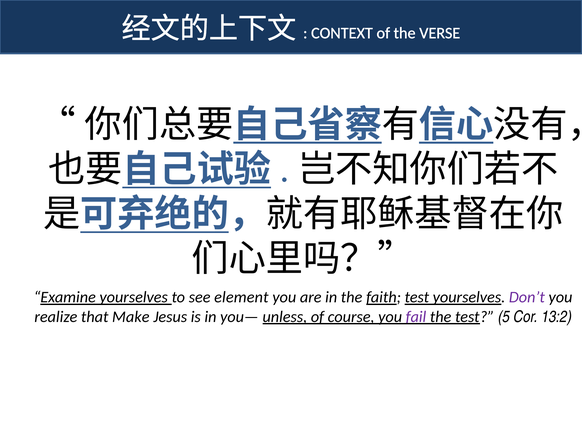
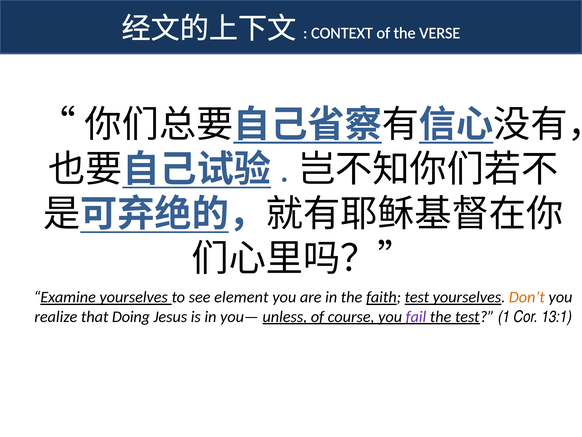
Don’t colour: purple -> orange (527, 297)
Make: Make -> Doing (131, 316)
5: 5 -> 1 (504, 316)
13:2: 13:2 -> 13:1 (557, 316)
